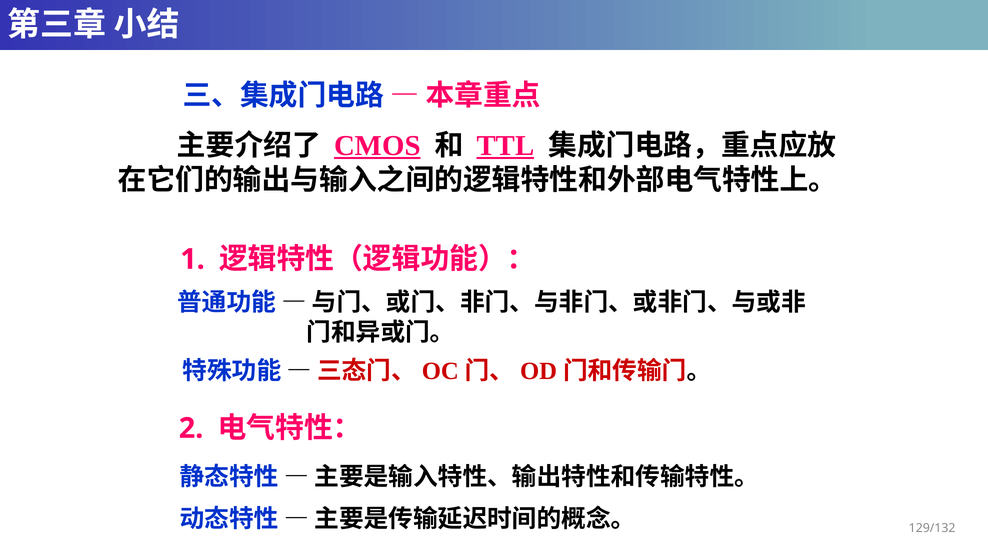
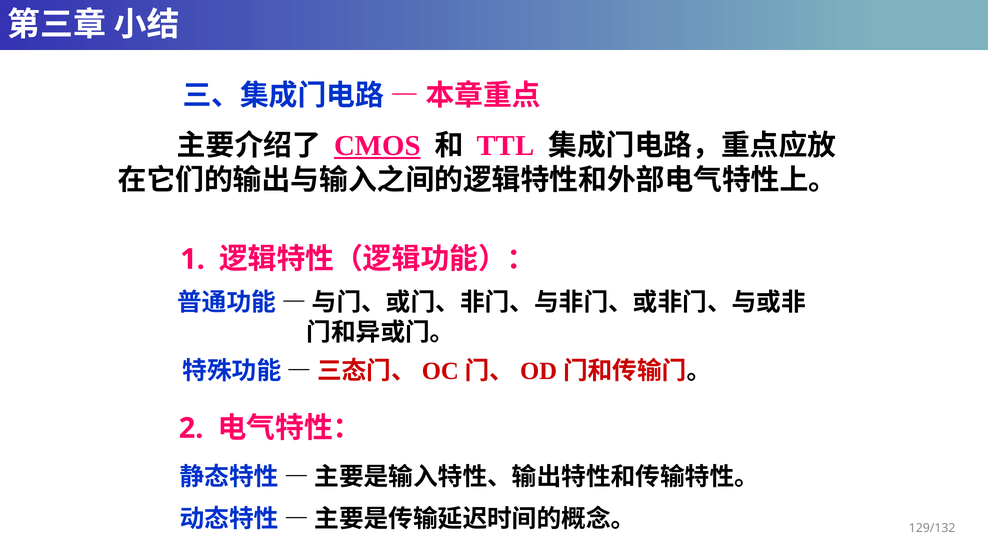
TTL underline: present -> none (505, 145)
